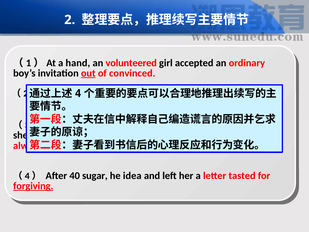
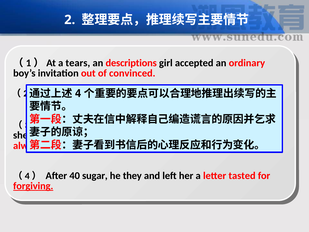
hand: hand -> tears (78, 63)
volunteered: volunteered -> descriptions (131, 63)
out underline: present -> none (88, 73)
idea: idea -> they (132, 175)
